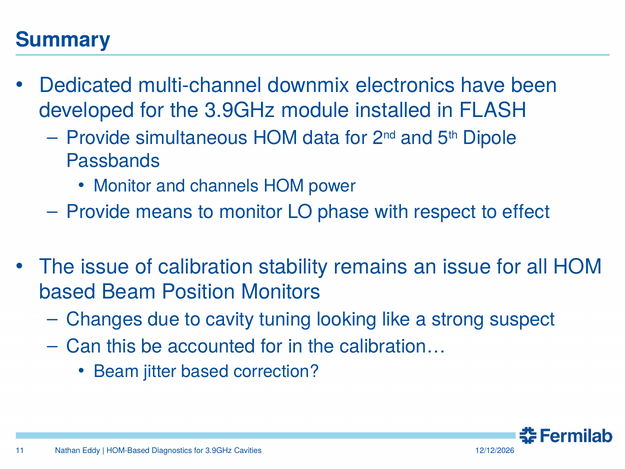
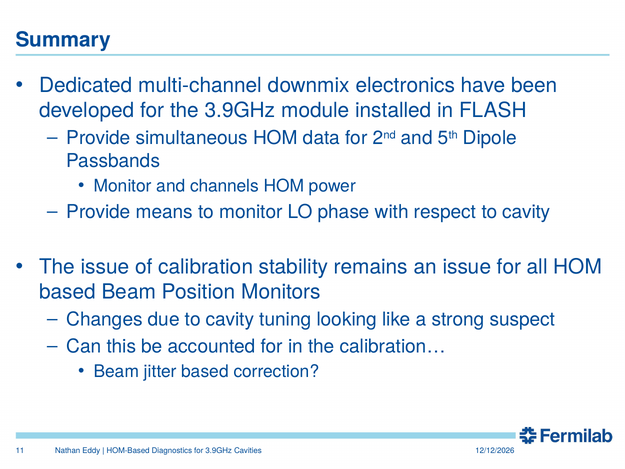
respect to effect: effect -> cavity (526, 212)
